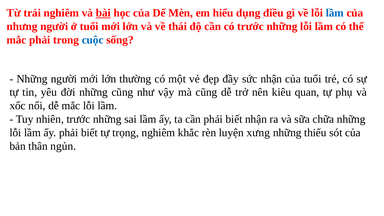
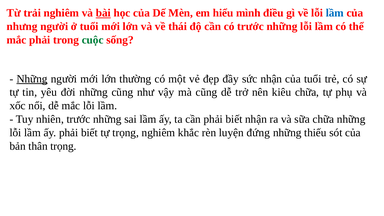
dụng: dụng -> mình (248, 13)
cuộc colour: blue -> green (93, 40)
Những underline: none -> present (32, 79)
kiêu quan: quan -> chữa (307, 92)
xưng: xưng -> đứng (258, 133)
thân ngủn: ngủn -> trọng (63, 146)
